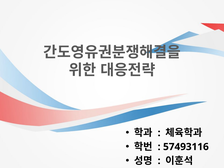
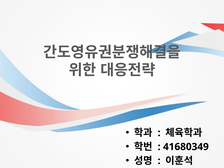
57493116: 57493116 -> 41680349 (186, 147)
